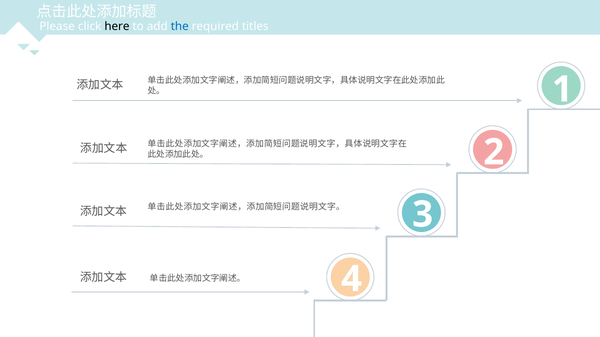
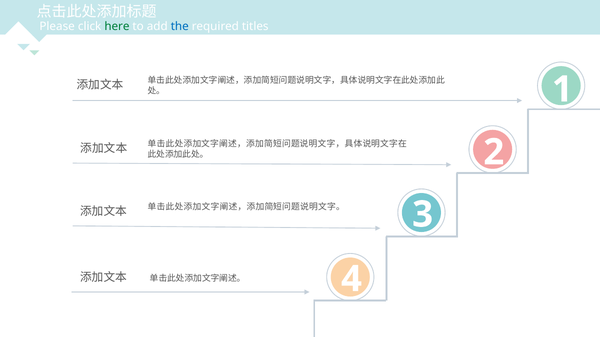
here colour: black -> green (117, 27)
